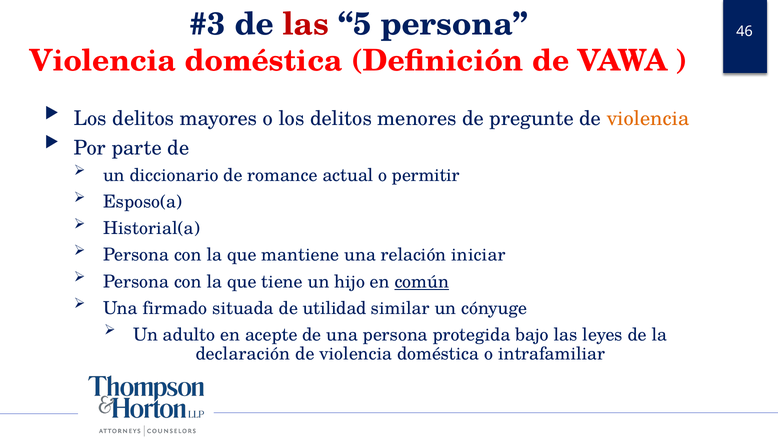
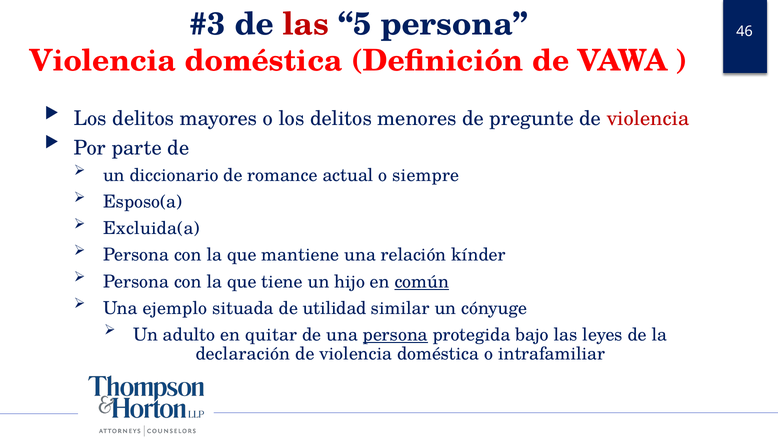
violencia colour: orange -> red (648, 119)
permitir: permitir -> siempre (426, 175)
Historial(a: Historial(a -> Excluida(a (151, 228)
iniciar: iniciar -> kínder (479, 255)
firmado: firmado -> ejemplo (175, 308)
acepte: acepte -> quitar (271, 334)
persona underline: none -> present (395, 334)
